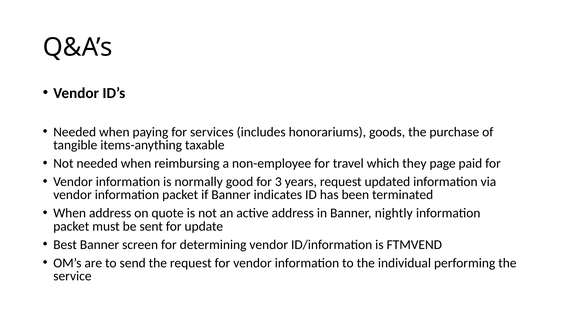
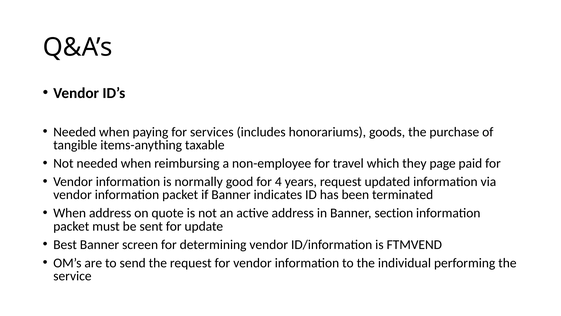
3: 3 -> 4 (278, 182)
nightly: nightly -> section (394, 213)
